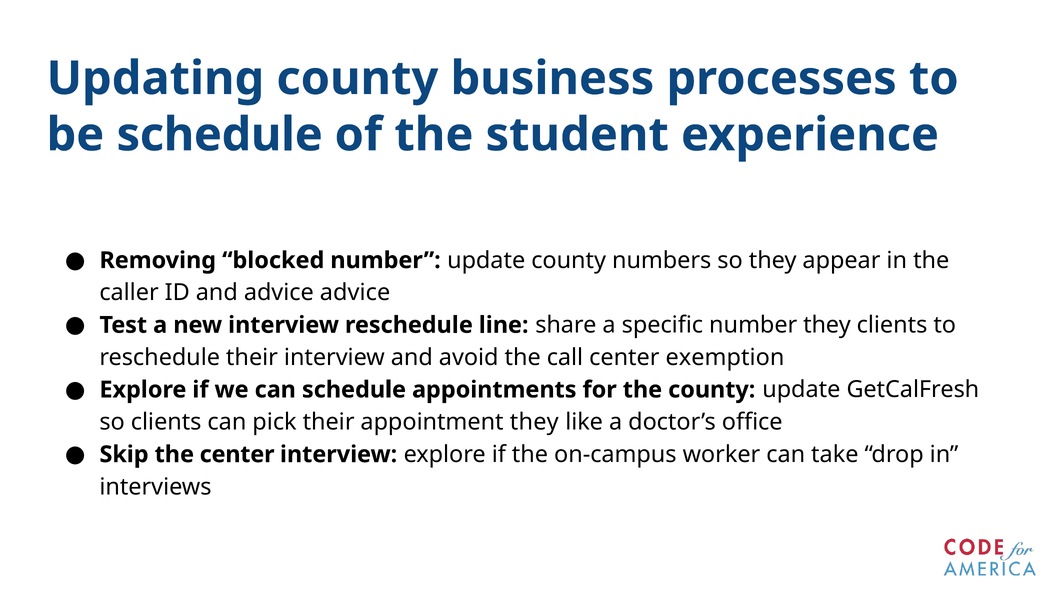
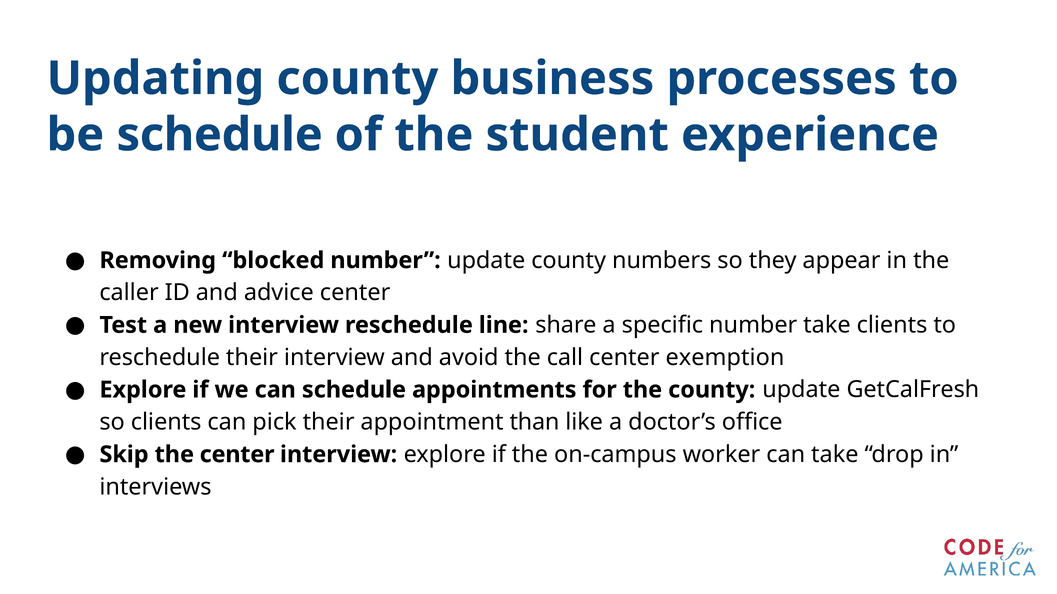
advice advice: advice -> center (355, 293)
number they: they -> take (827, 325)
appointment they: they -> than (534, 423)
